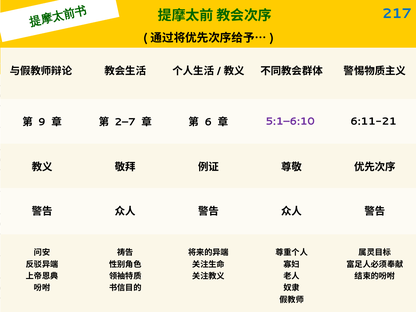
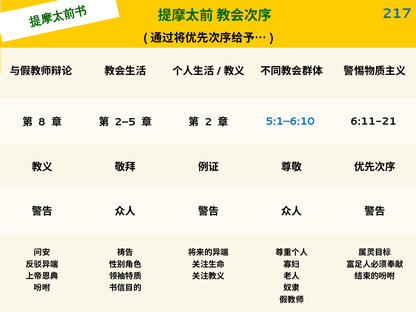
9: 9 -> 8 (42, 122)
2–7: 2–7 -> 2–5 (125, 122)
6: 6 -> 2 (208, 122)
5:1–6:10 colour: purple -> blue (290, 121)
